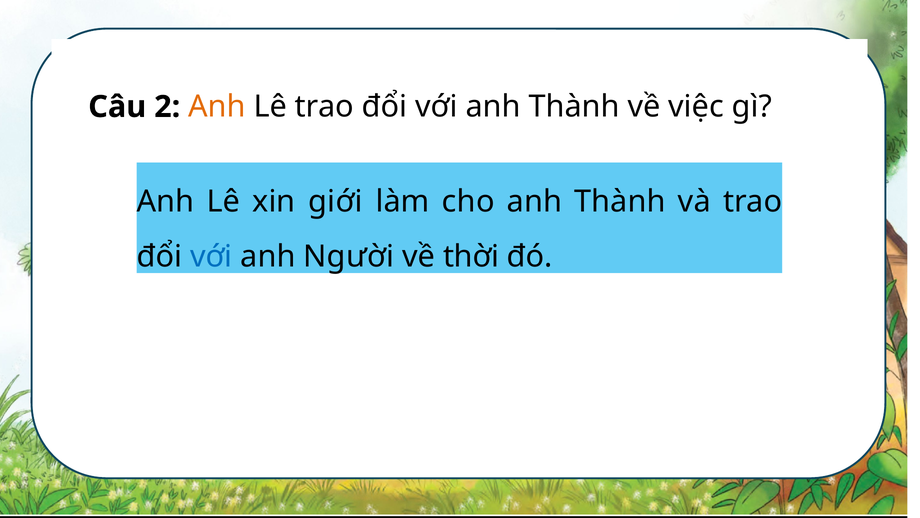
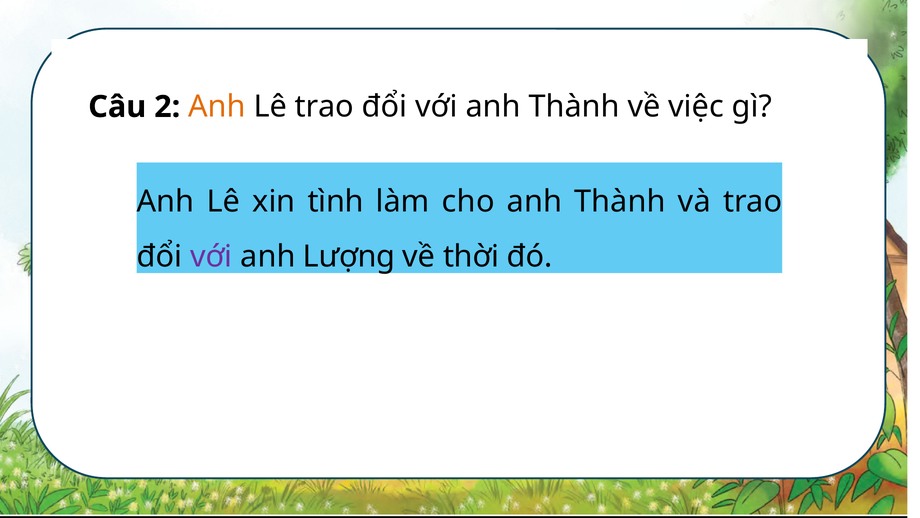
giới: giới -> tình (336, 201)
với colour: blue -> purple (211, 257)
Người: Người -> Lượng (349, 257)
